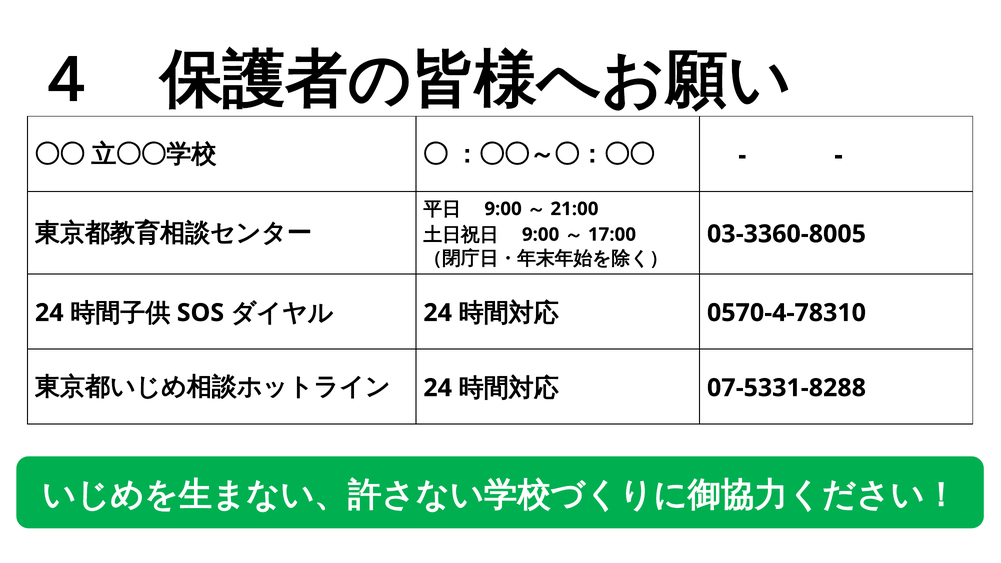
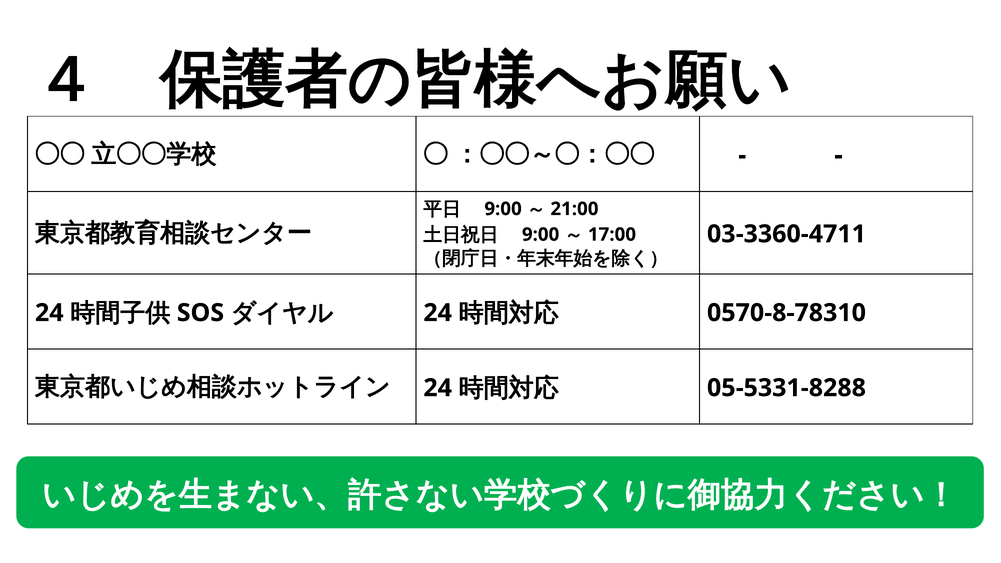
03-3360-8005: 03-3360-8005 -> 03-3360-4711 (786, 234)
0570-4-78310: 0570-4-78310 -> 0570-8-78310 (786, 313)
07-5331-8288: 07-5331-8288 -> 05-5331-8288 (786, 388)
